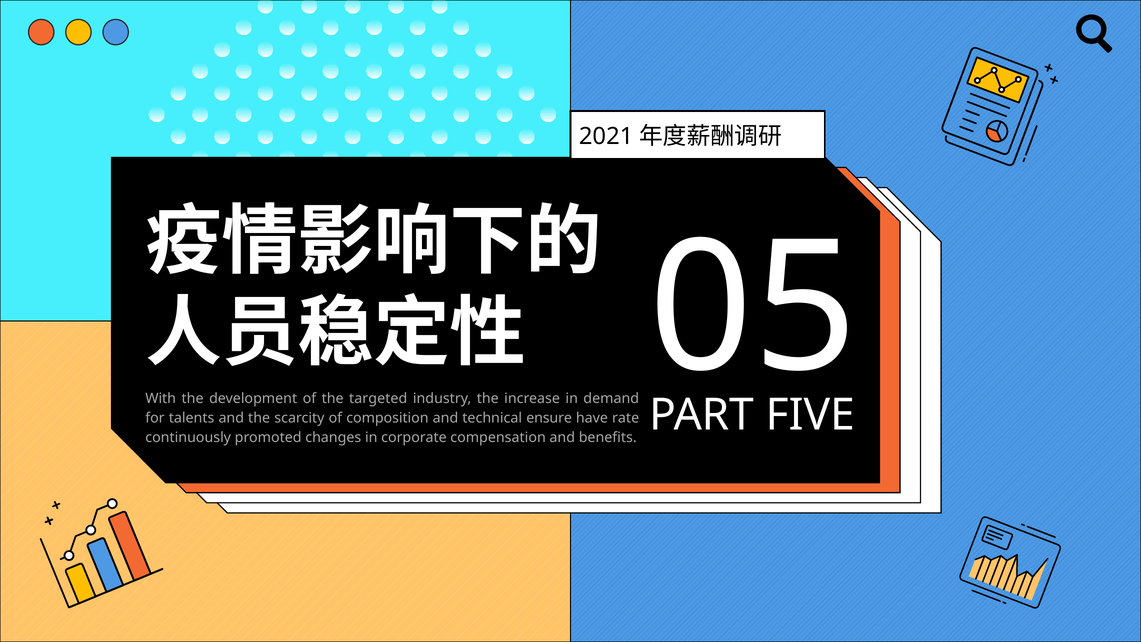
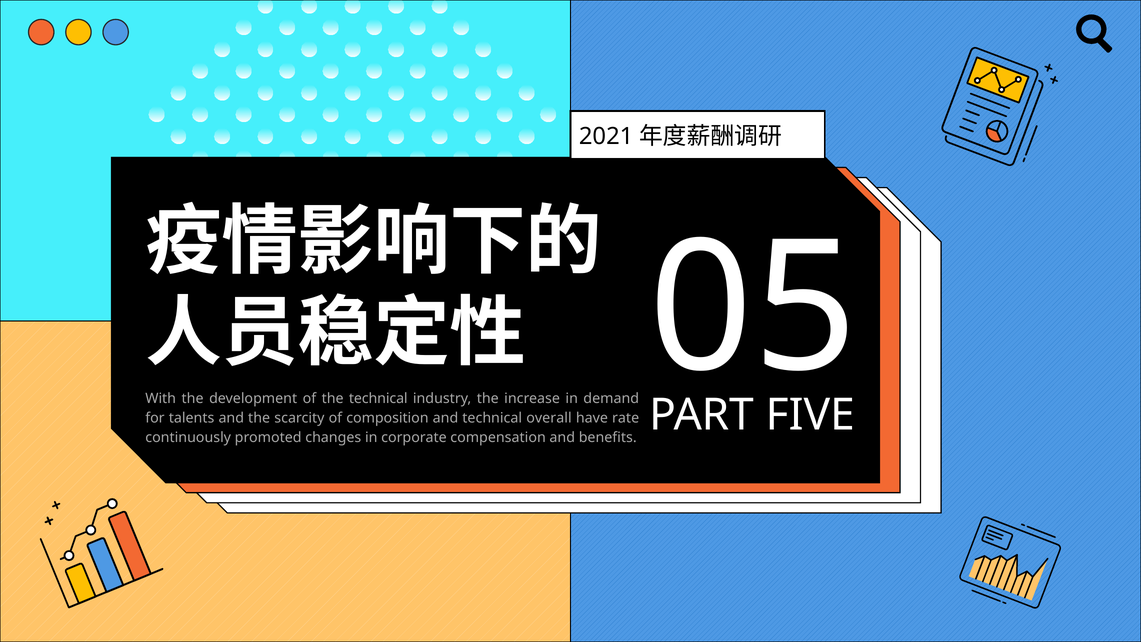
the targeted: targeted -> technical (378, 398)
ensure: ensure -> overall (549, 418)
